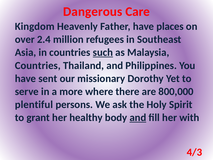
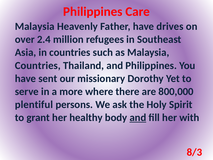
Dangerous: Dangerous -> Philippines (93, 12)
Kingdom: Kingdom -> Malaysia (35, 26)
places: places -> drives (170, 26)
such underline: present -> none (103, 52)
4/3: 4/3 -> 8/3 (194, 152)
